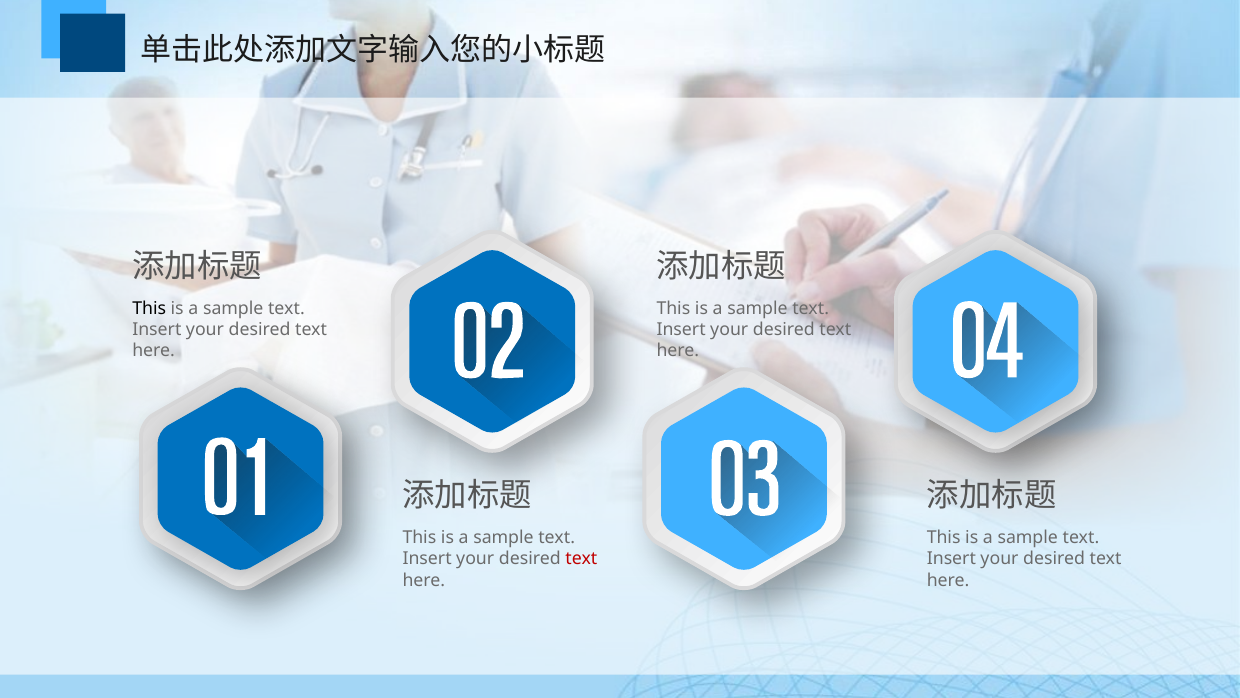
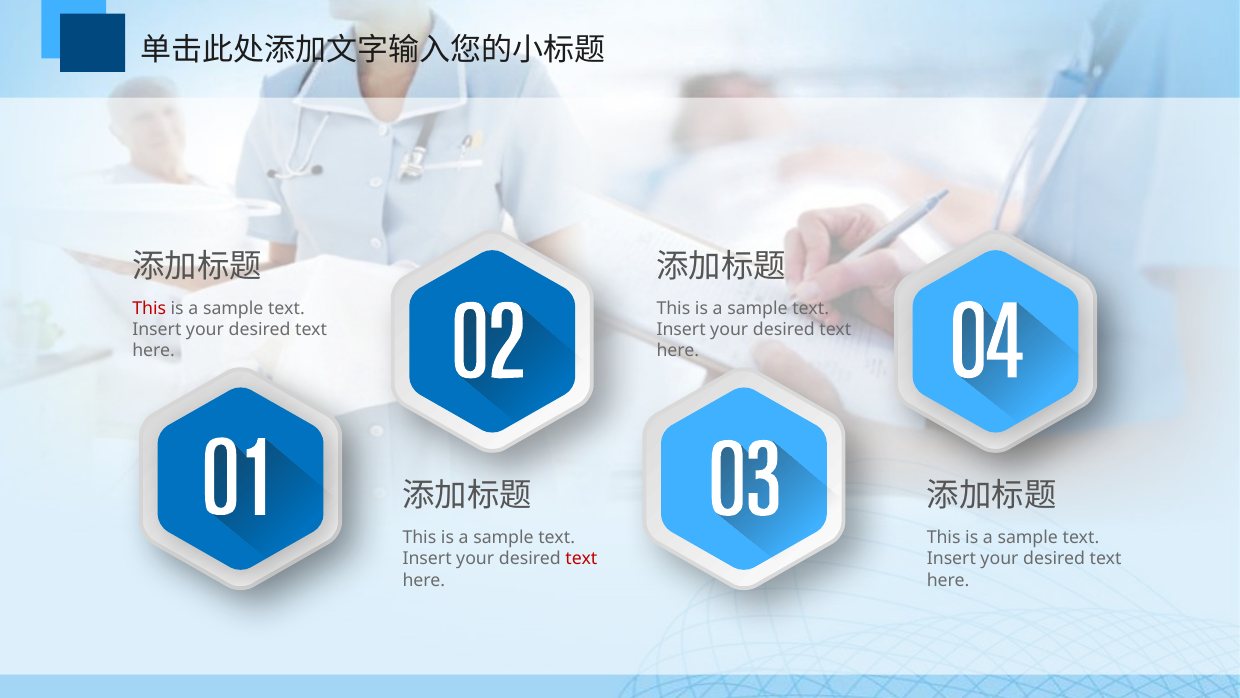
This colour: black -> red (149, 308)
